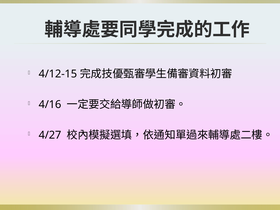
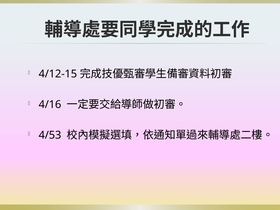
4/27: 4/27 -> 4/53 (50, 135)
